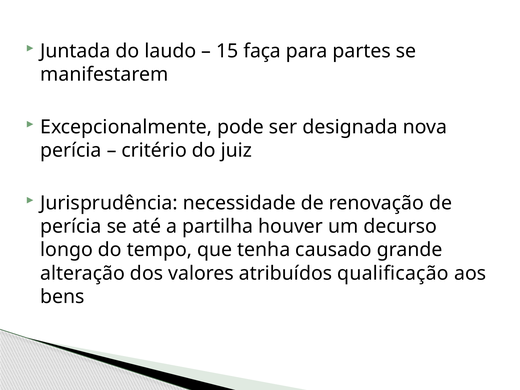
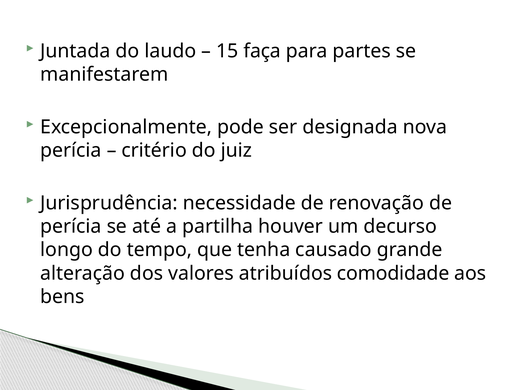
qualificação: qualificação -> comodidade (393, 273)
